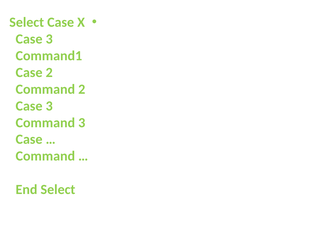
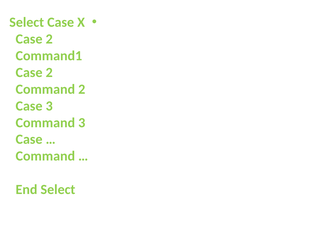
3: 3 -> 2 (49, 39)
